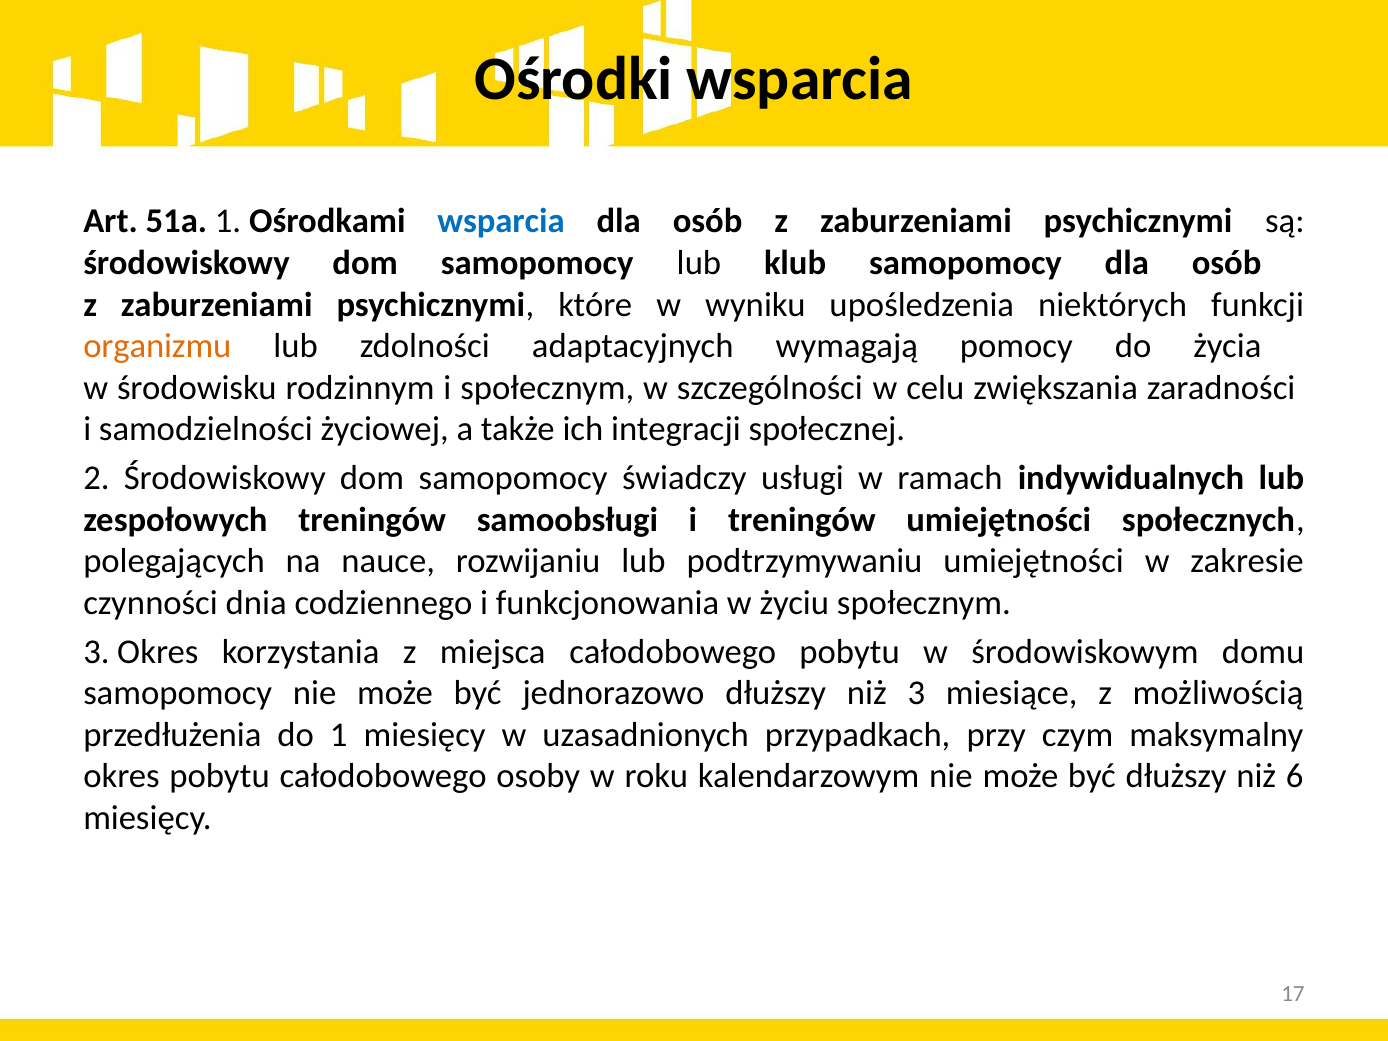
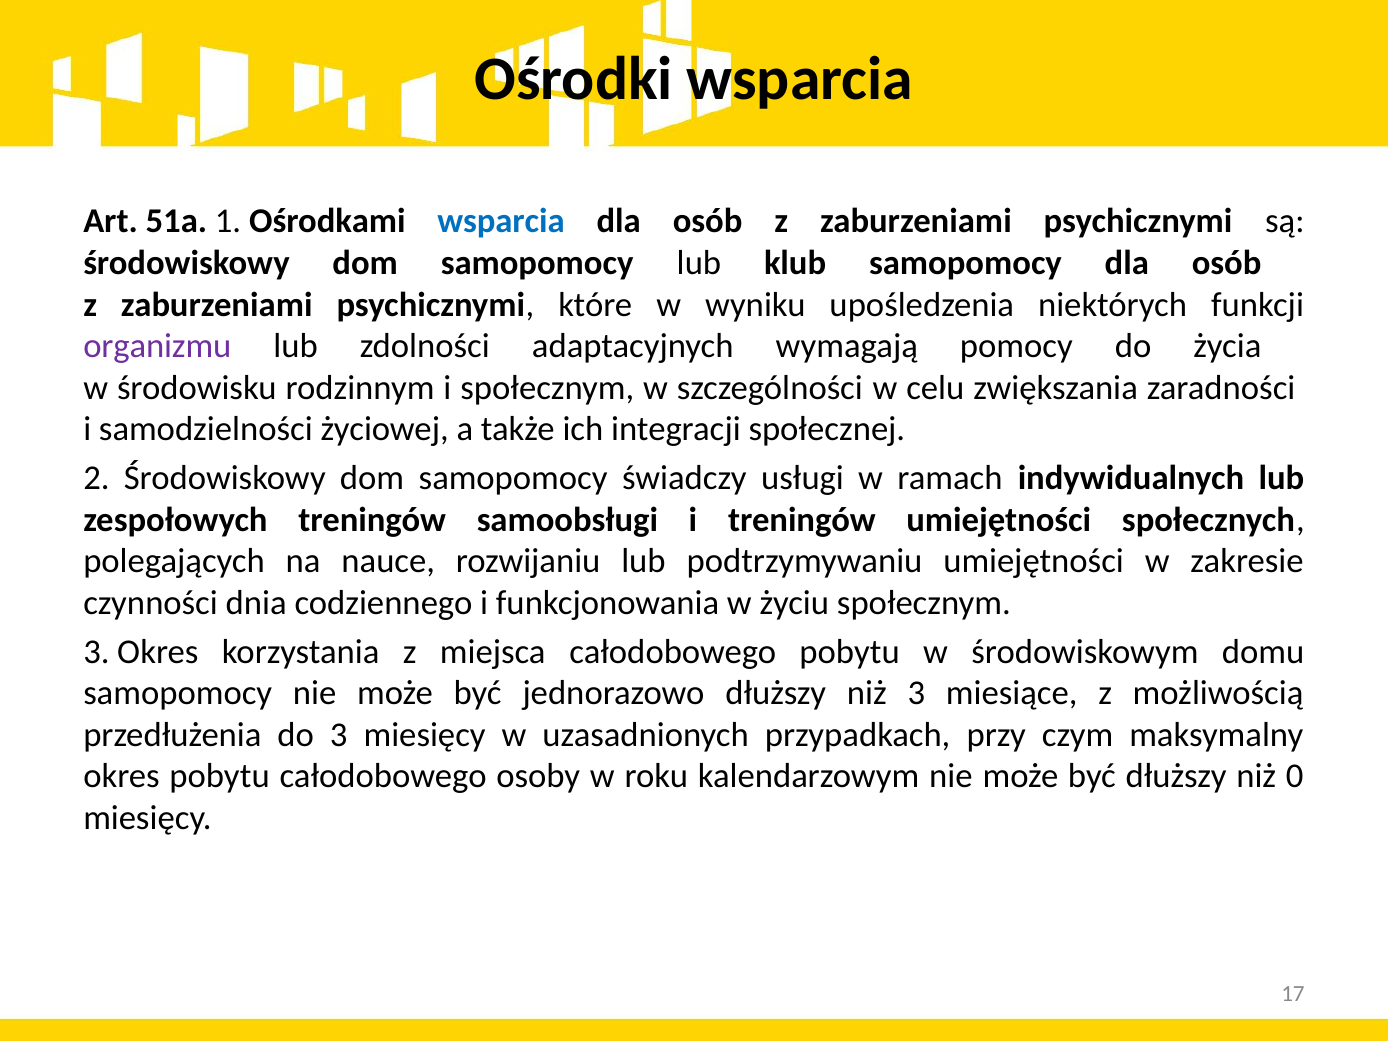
organizmu colour: orange -> purple (157, 346)
do 1: 1 -> 3 (339, 735)
6: 6 -> 0 (1295, 777)
